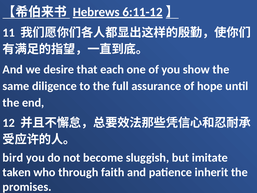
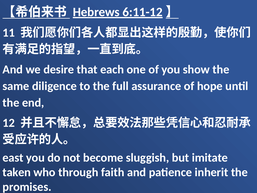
bird: bird -> east (13, 157)
